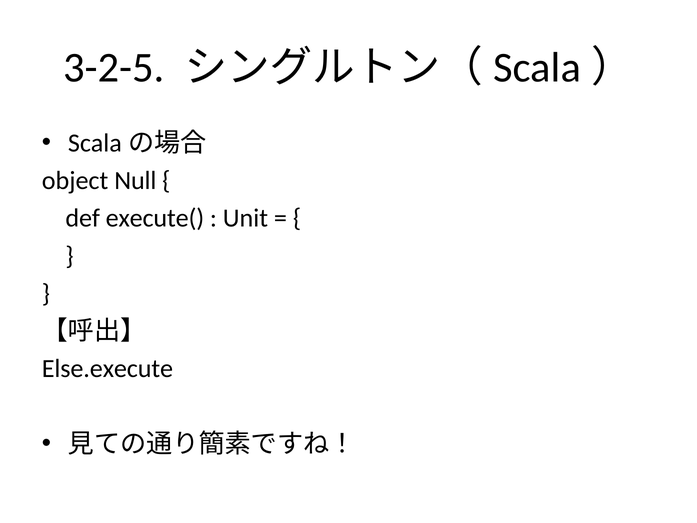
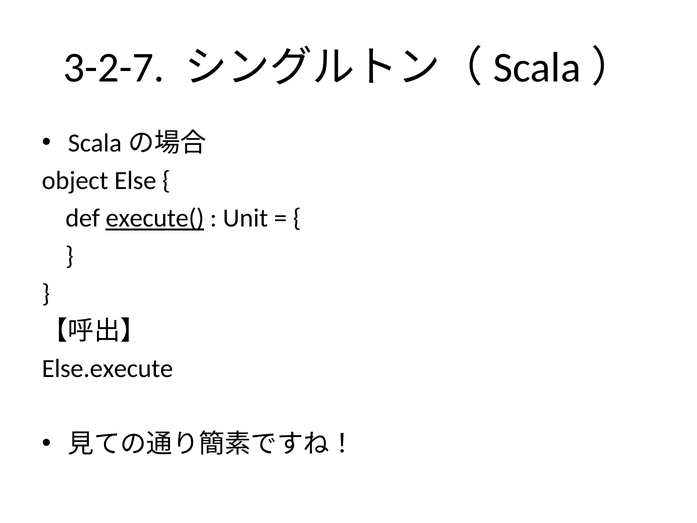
3-2-5: 3-2-5 -> 3-2-7 (114, 67)
Null: Null -> Else (135, 181)
execute( underline: none -> present (155, 218)
